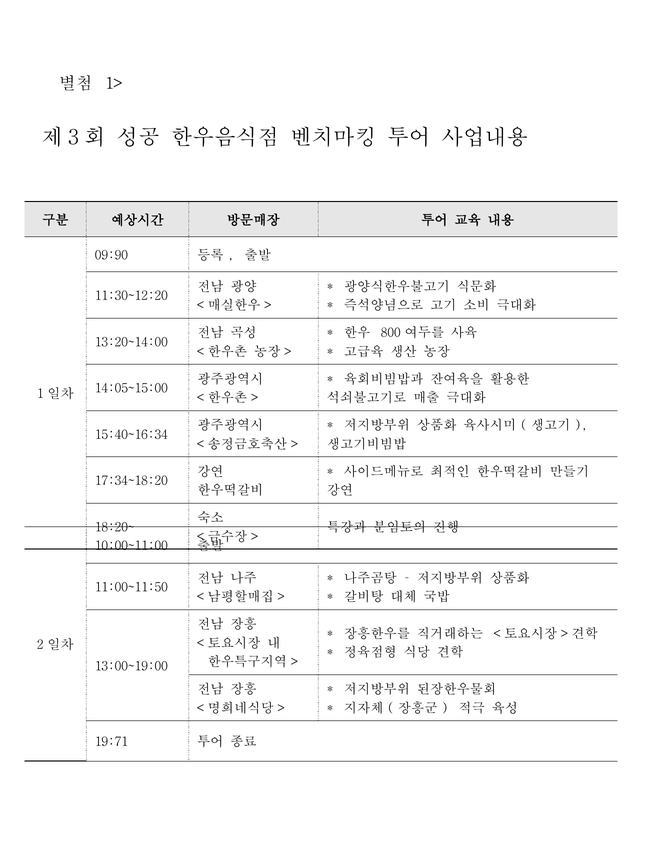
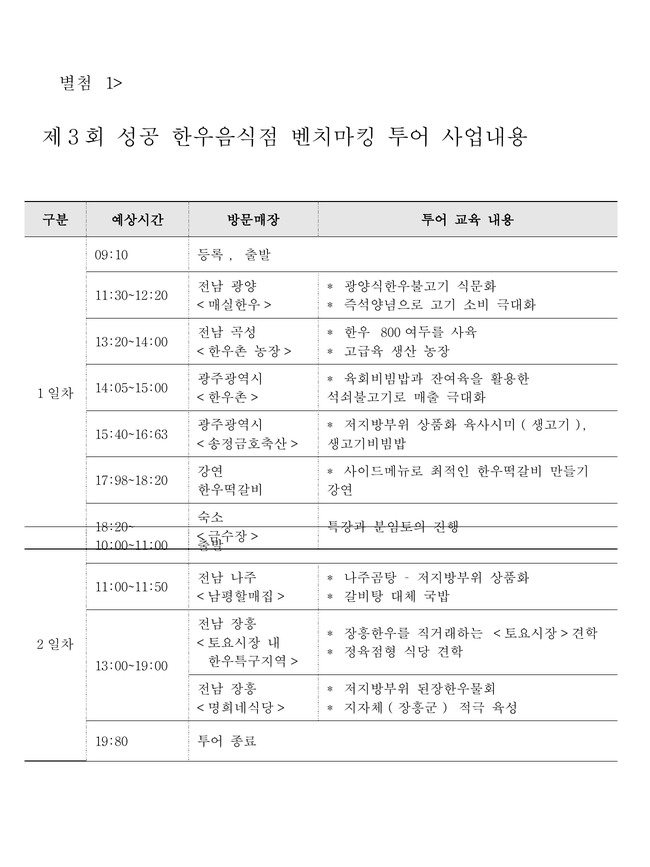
09:90: 09:90 -> 09:10 (111, 255)
15:40~16:34: 15:40~16:34 -> 15:40~16:63 (131, 435)
17:34~18:20: 17:34~18:20 -> 17:98~18:20 (131, 481)
19:71: 19:71 -> 19:80 (111, 742)
